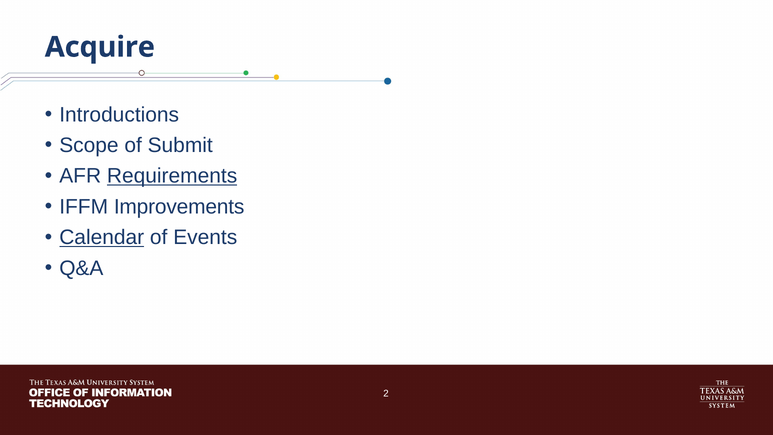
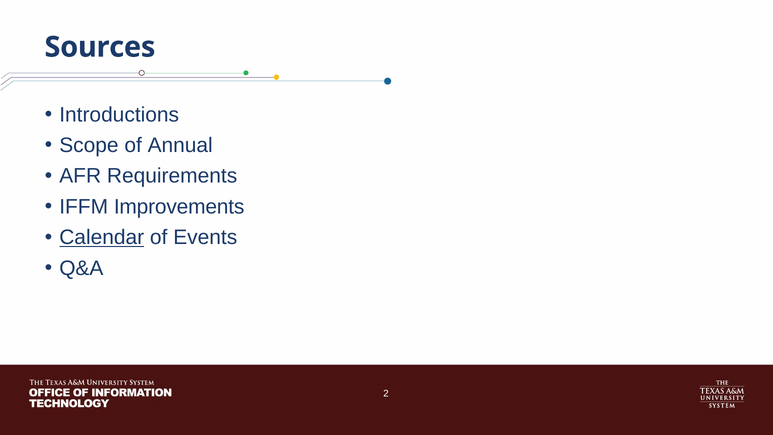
Acquire: Acquire -> Sources (100, 47)
Submit: Submit -> Annual (180, 145)
Requirements underline: present -> none (172, 176)
